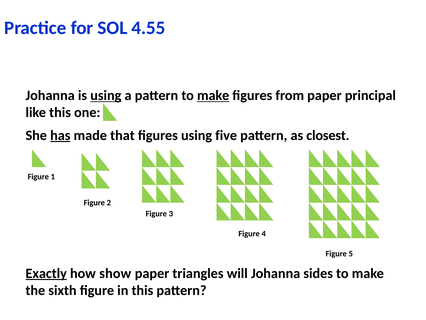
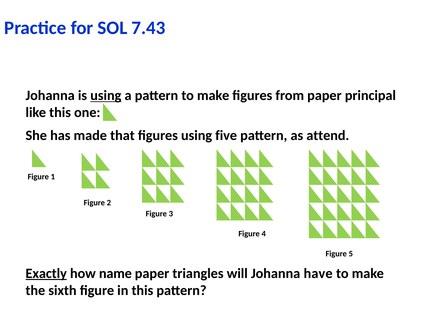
4.55: 4.55 -> 7.43 (149, 28)
make underline: present -> none (213, 95)
has underline: present -> none (60, 135)
closest: closest -> attend (328, 135)
show: show -> name (115, 273)
sides: sides -> have (318, 273)
